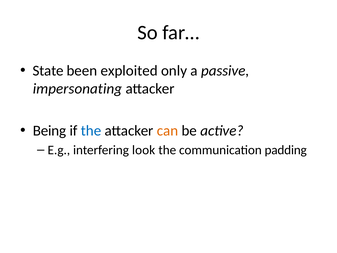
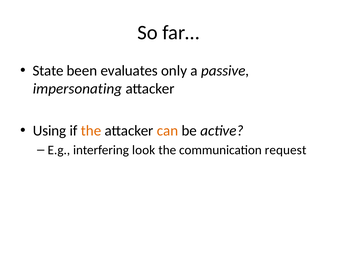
exploited: exploited -> evaluates (129, 71)
Being: Being -> Using (50, 131)
the colour: blue -> orange (91, 131)
padding: padding -> request (286, 150)
